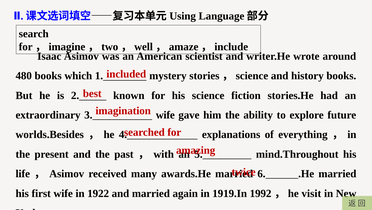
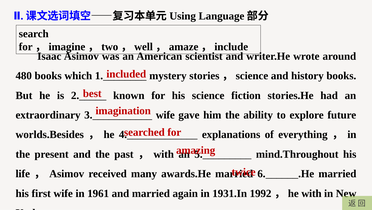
1922: 1922 -> 1961 (98, 193)
1919.In: 1919.In -> 1931.In (230, 193)
he visit: visit -> with (311, 193)
